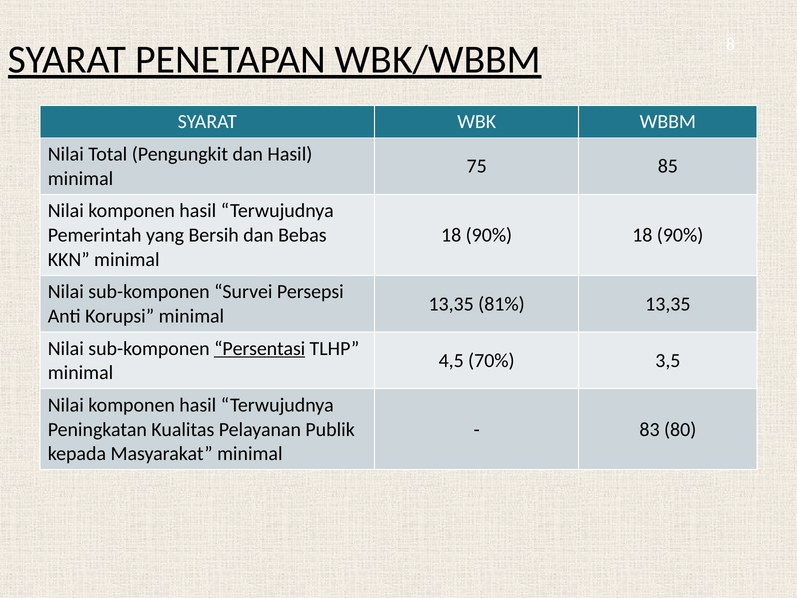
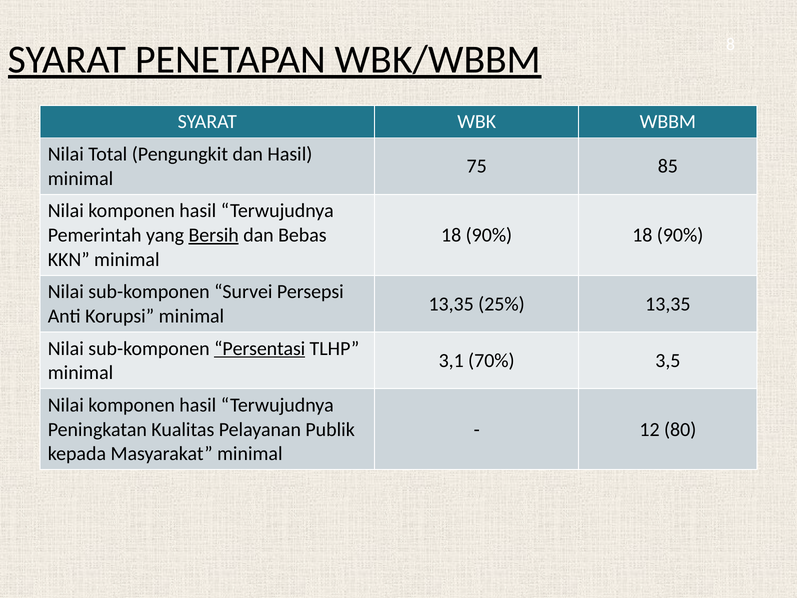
Bersih underline: none -> present (214, 235)
81%: 81% -> 25% (501, 304)
4,5: 4,5 -> 3,1 (451, 360)
83: 83 -> 12 (650, 429)
